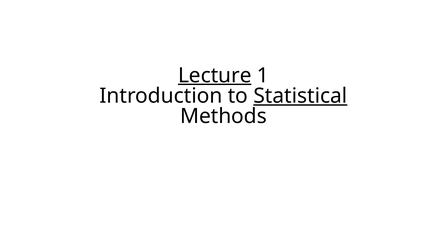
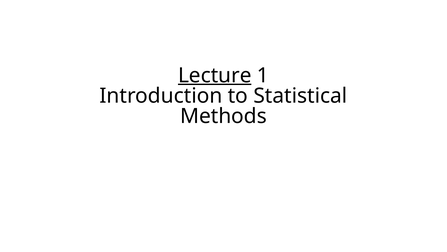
Statistical underline: present -> none (300, 96)
